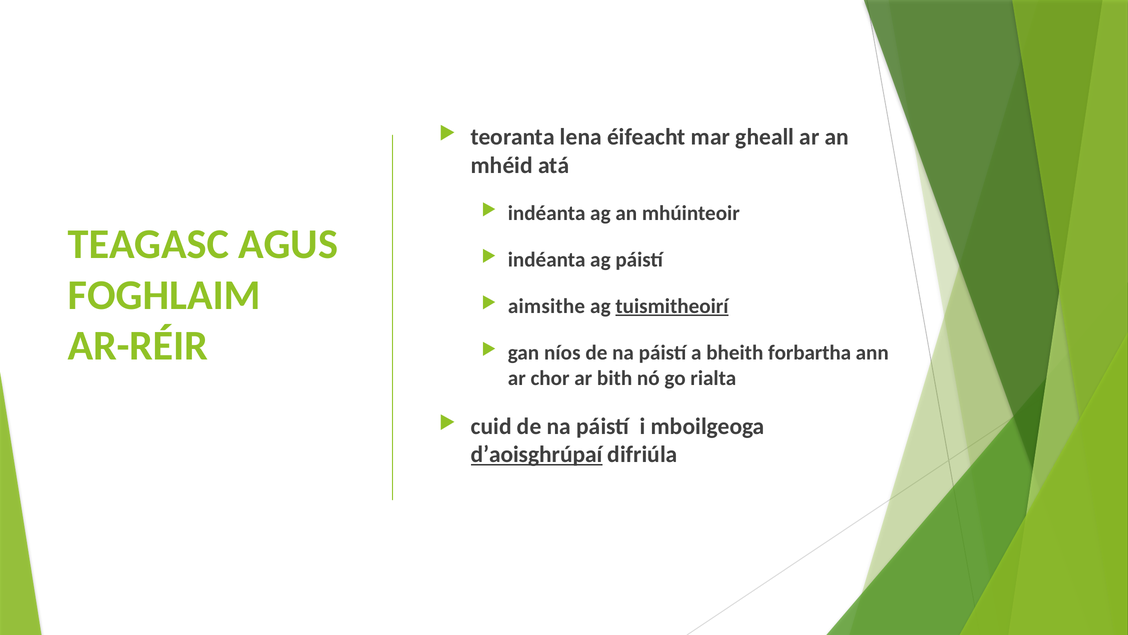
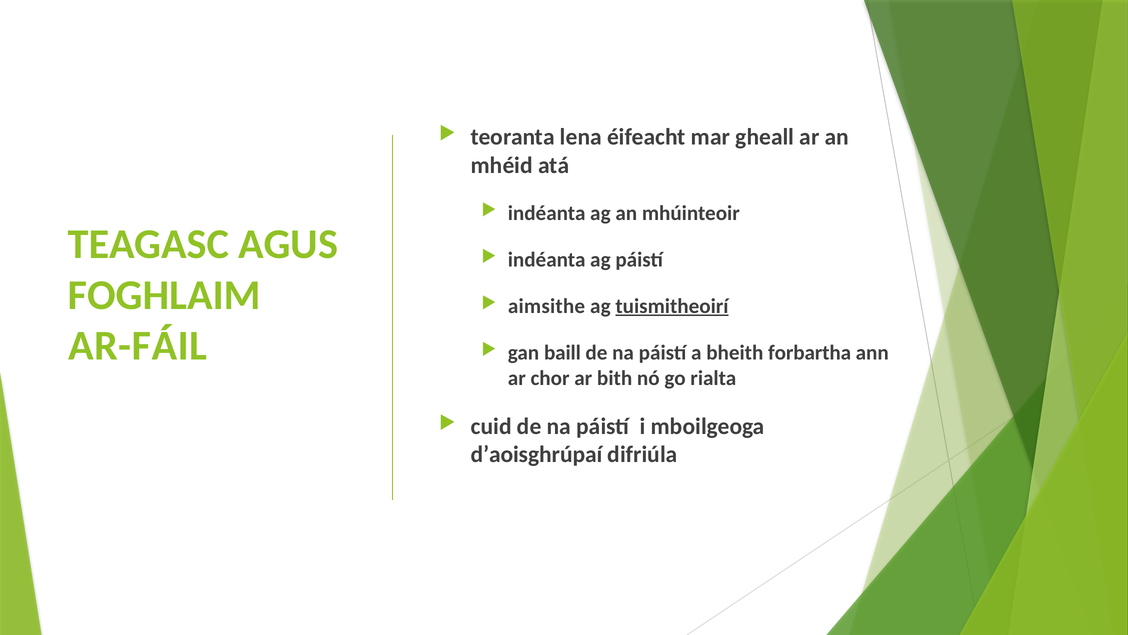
AR-RÉIR: AR-RÉIR -> AR-FÁIL (138, 346)
níos: níos -> baill (562, 353)
d’aoisghrúpaí underline: present -> none (537, 454)
